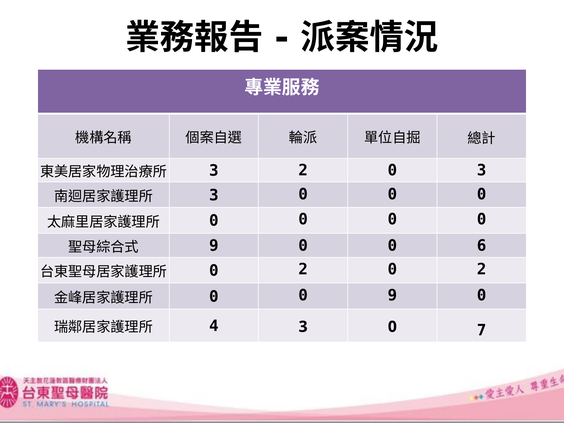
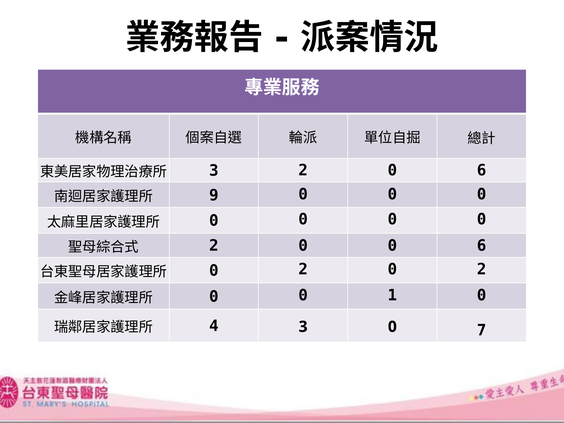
2 0 3: 3 -> 6 (482, 170)
3: 3 -> 9 (214, 195)
9: 9 -> 2 (214, 246)
0 9: 9 -> 1 (392, 295)
